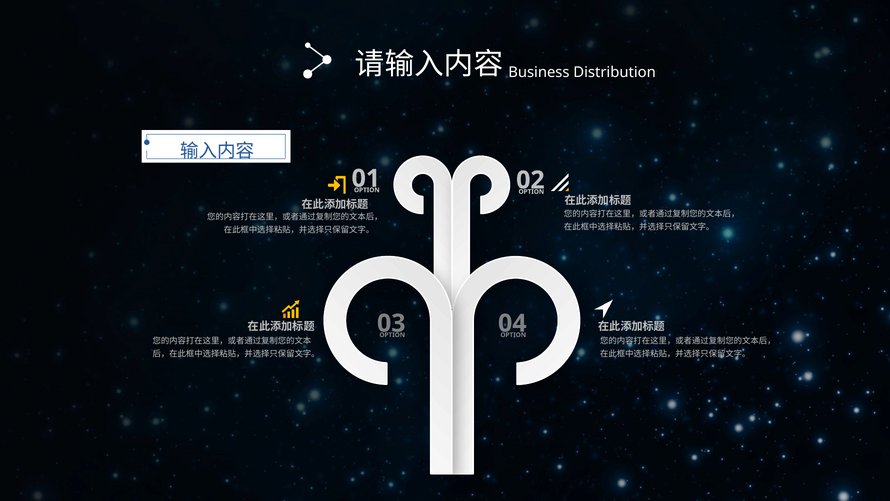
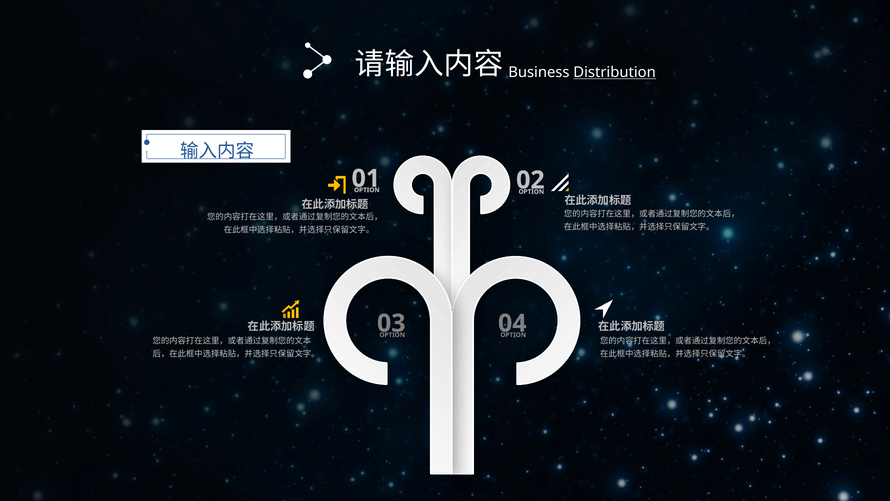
Distribution underline: none -> present (615, 72)
